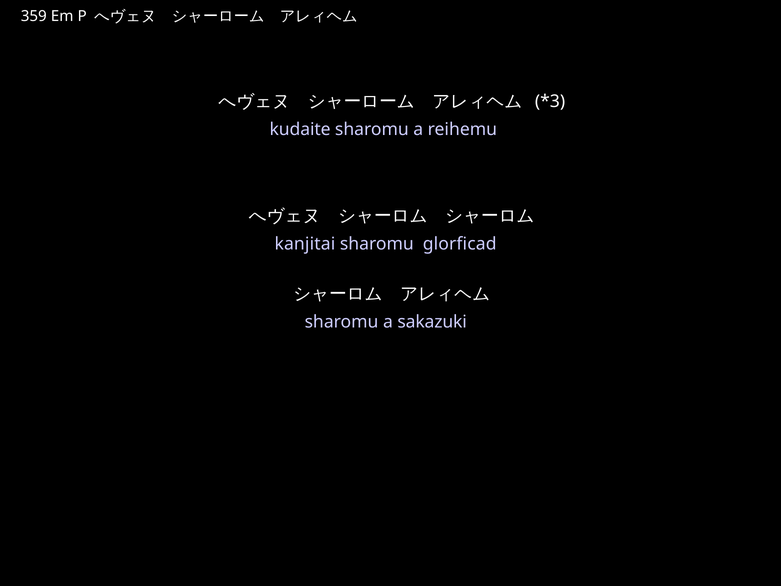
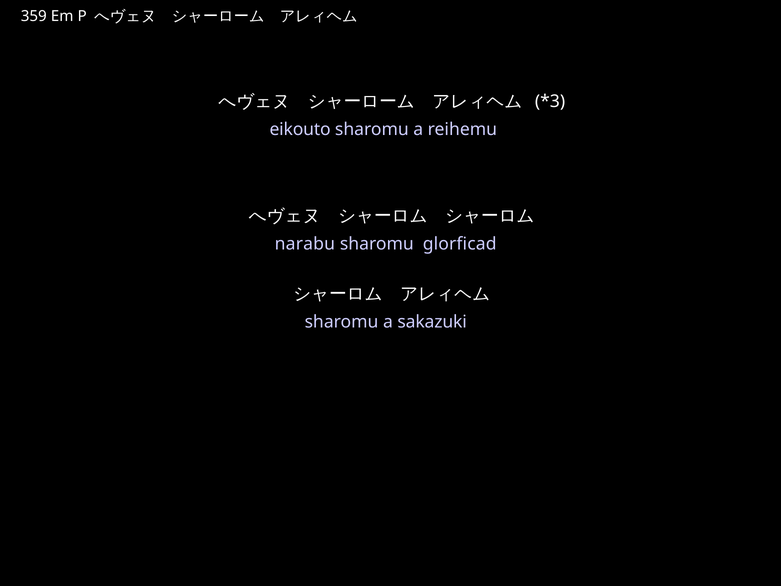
kudaite: kudaite -> eikouto (300, 130)
kanjitai: kanjitai -> narabu (305, 244)
